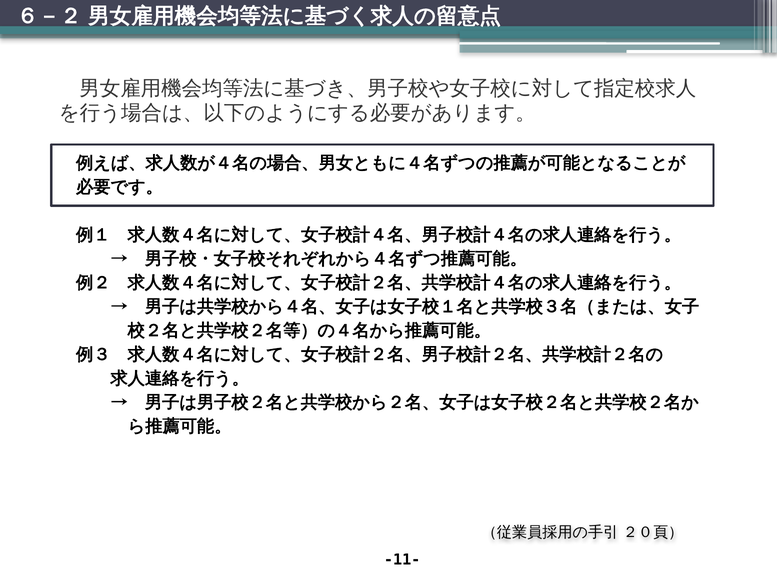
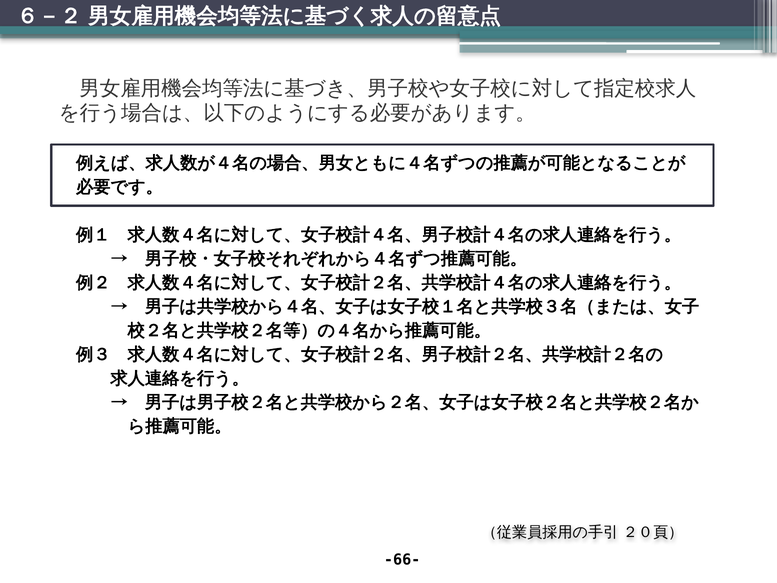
-11-: -11- -> -66- (402, 560)
